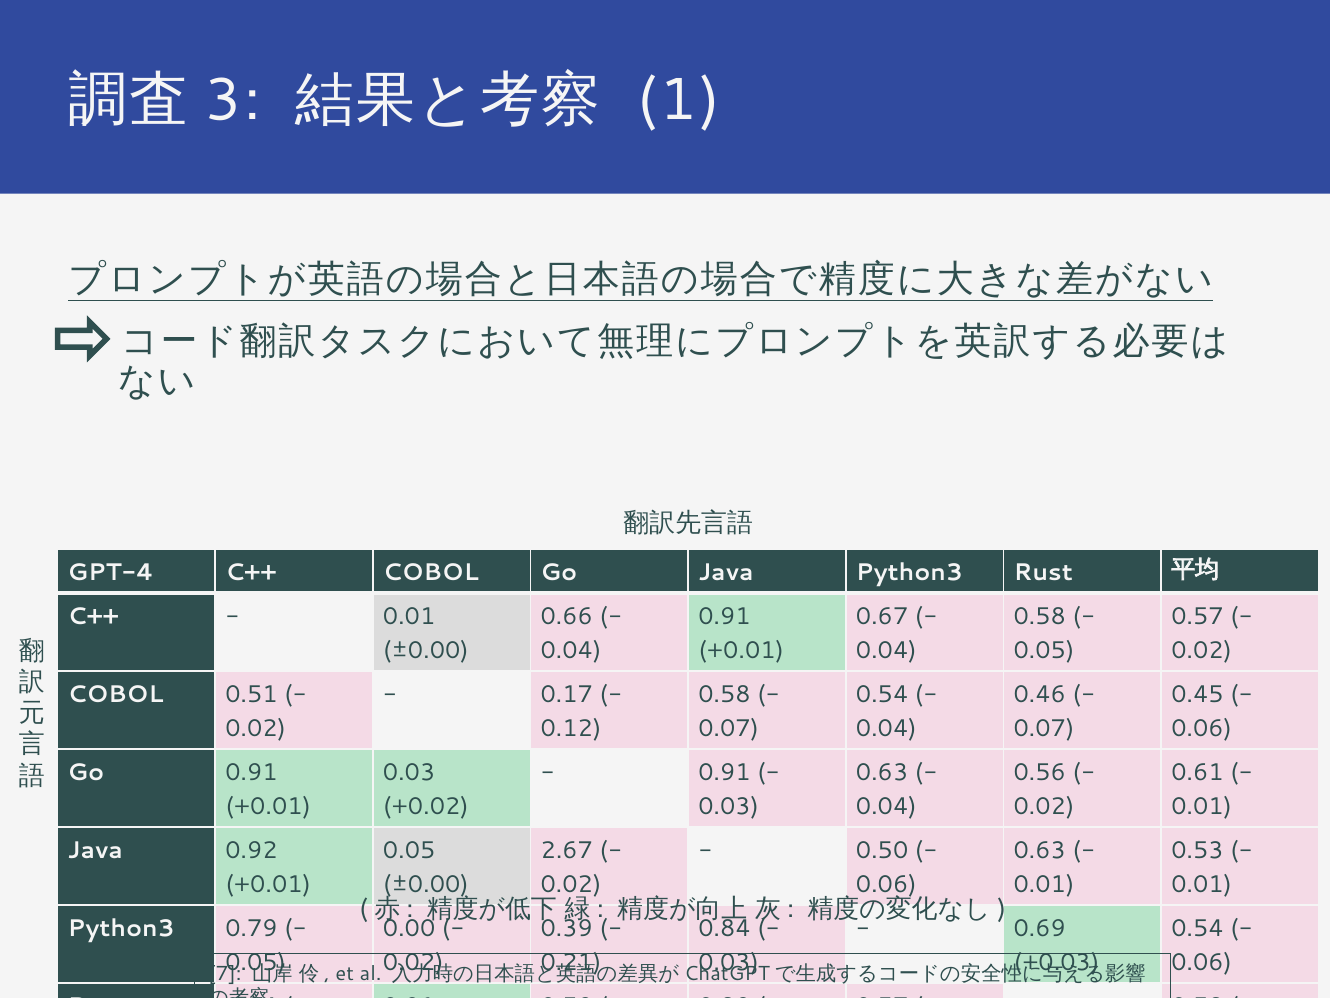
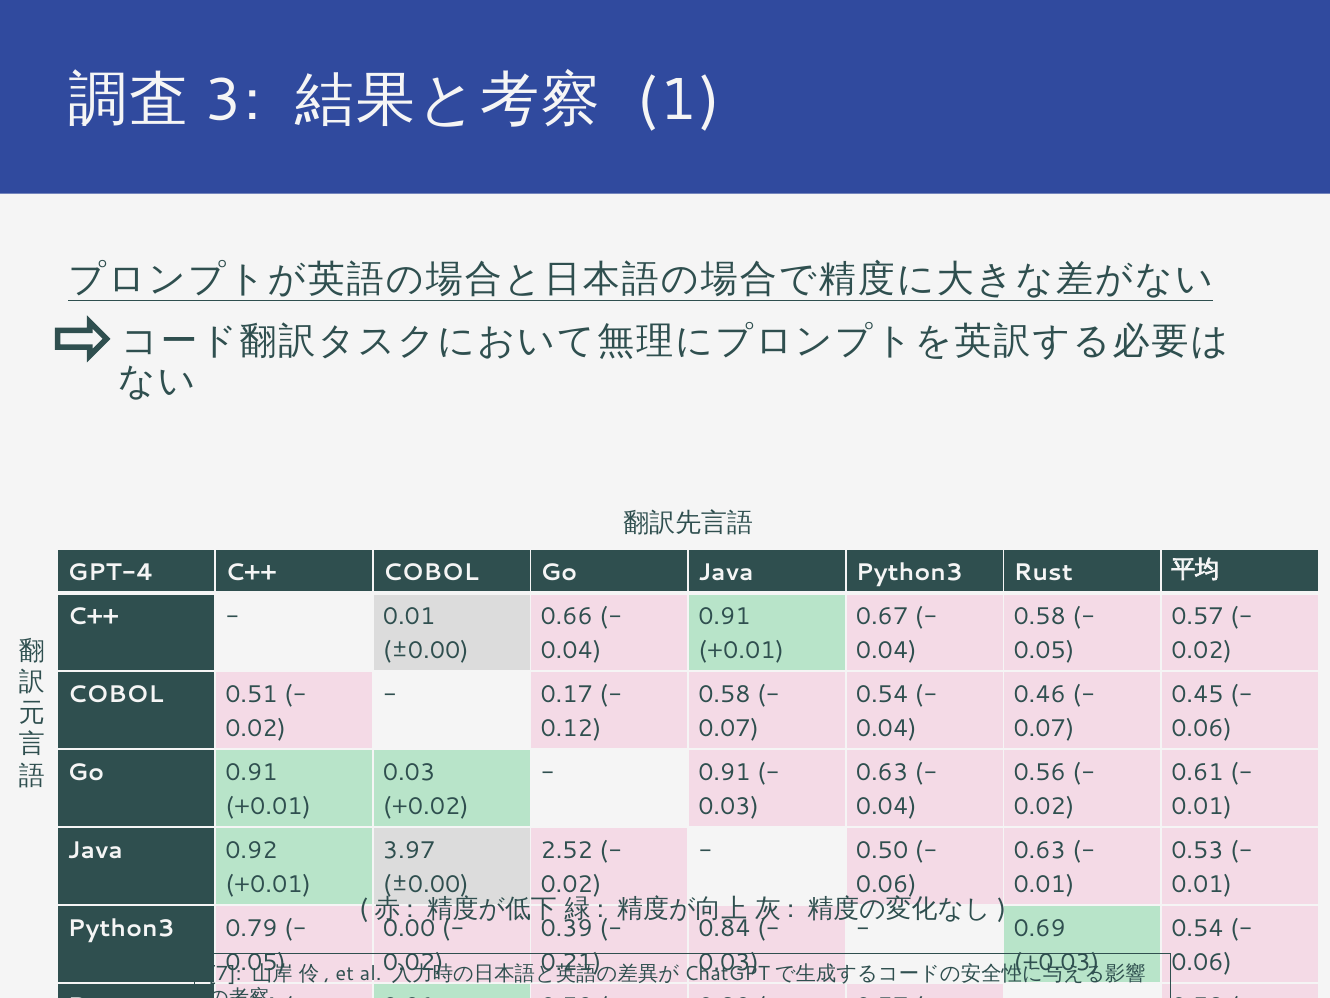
0.05: 0.05 -> 3.97 (409, 850)
2.67: 2.67 -> 2.52 (567, 850)
